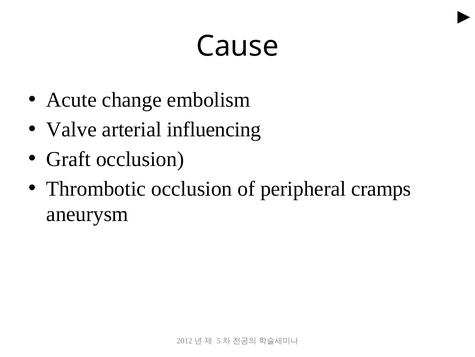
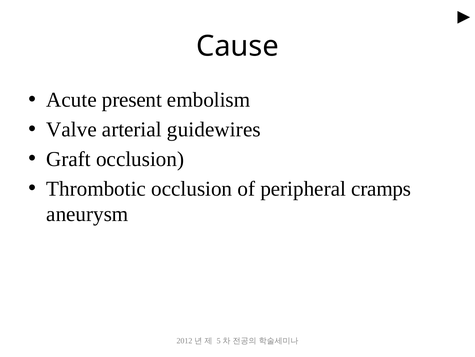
change: change -> present (132, 100)
influencing: influencing -> guidewires (214, 129)
